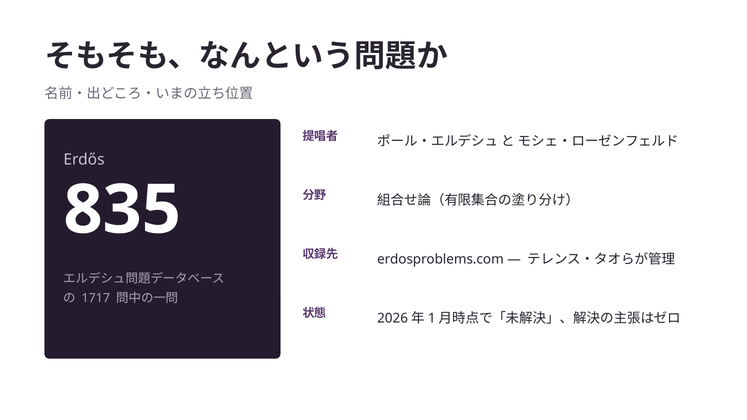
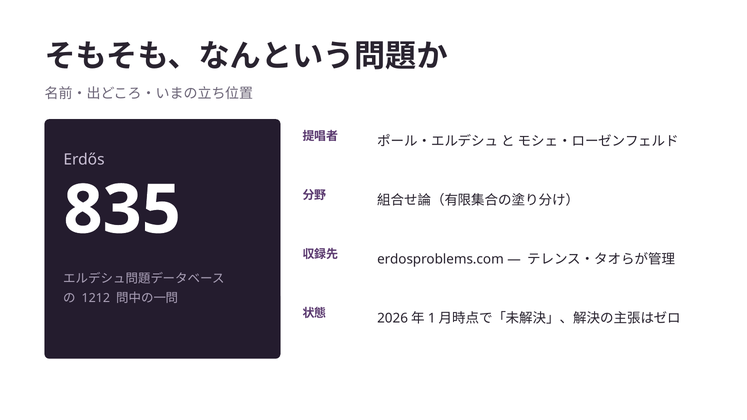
1717: 1717 -> 1212 (96, 298)
